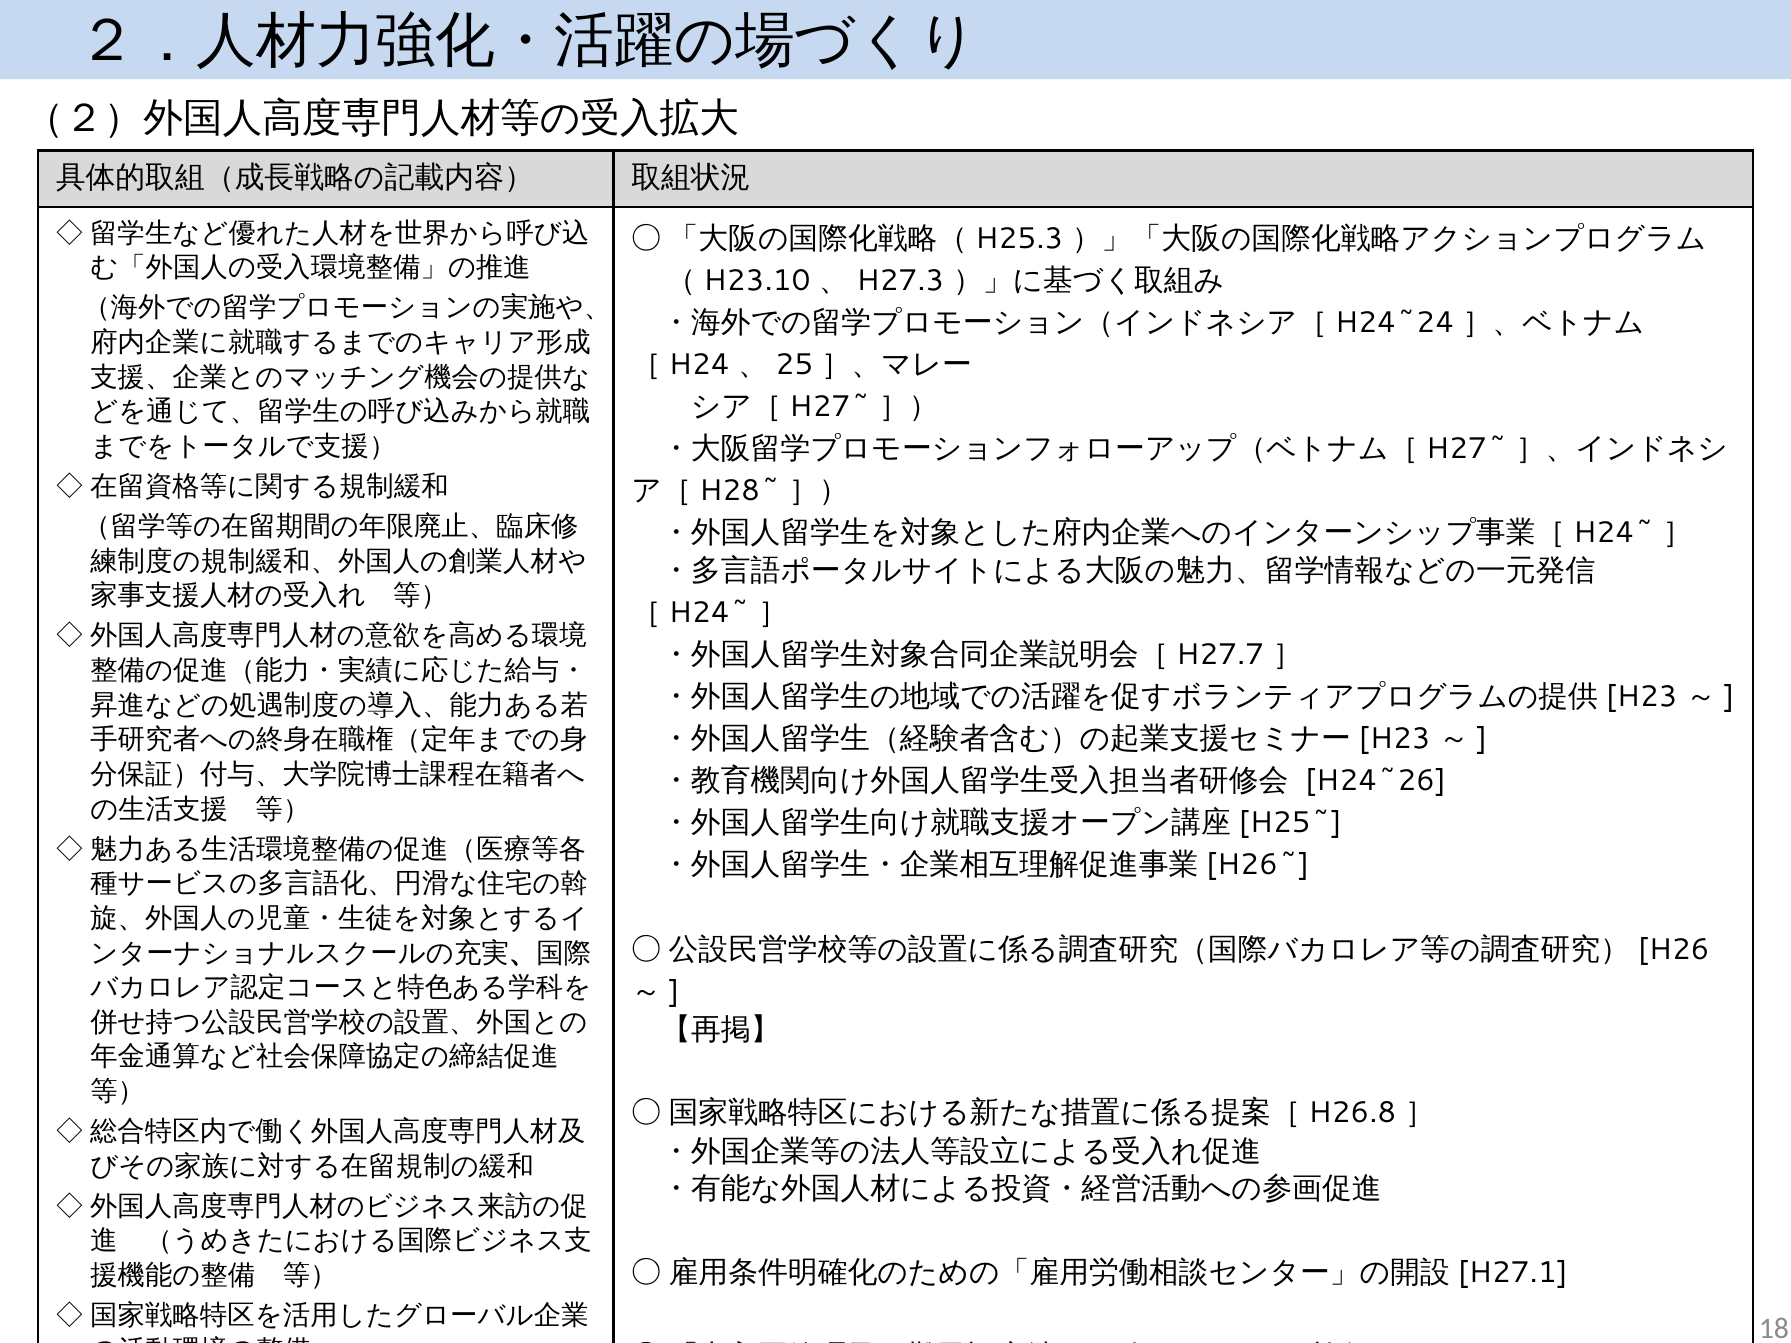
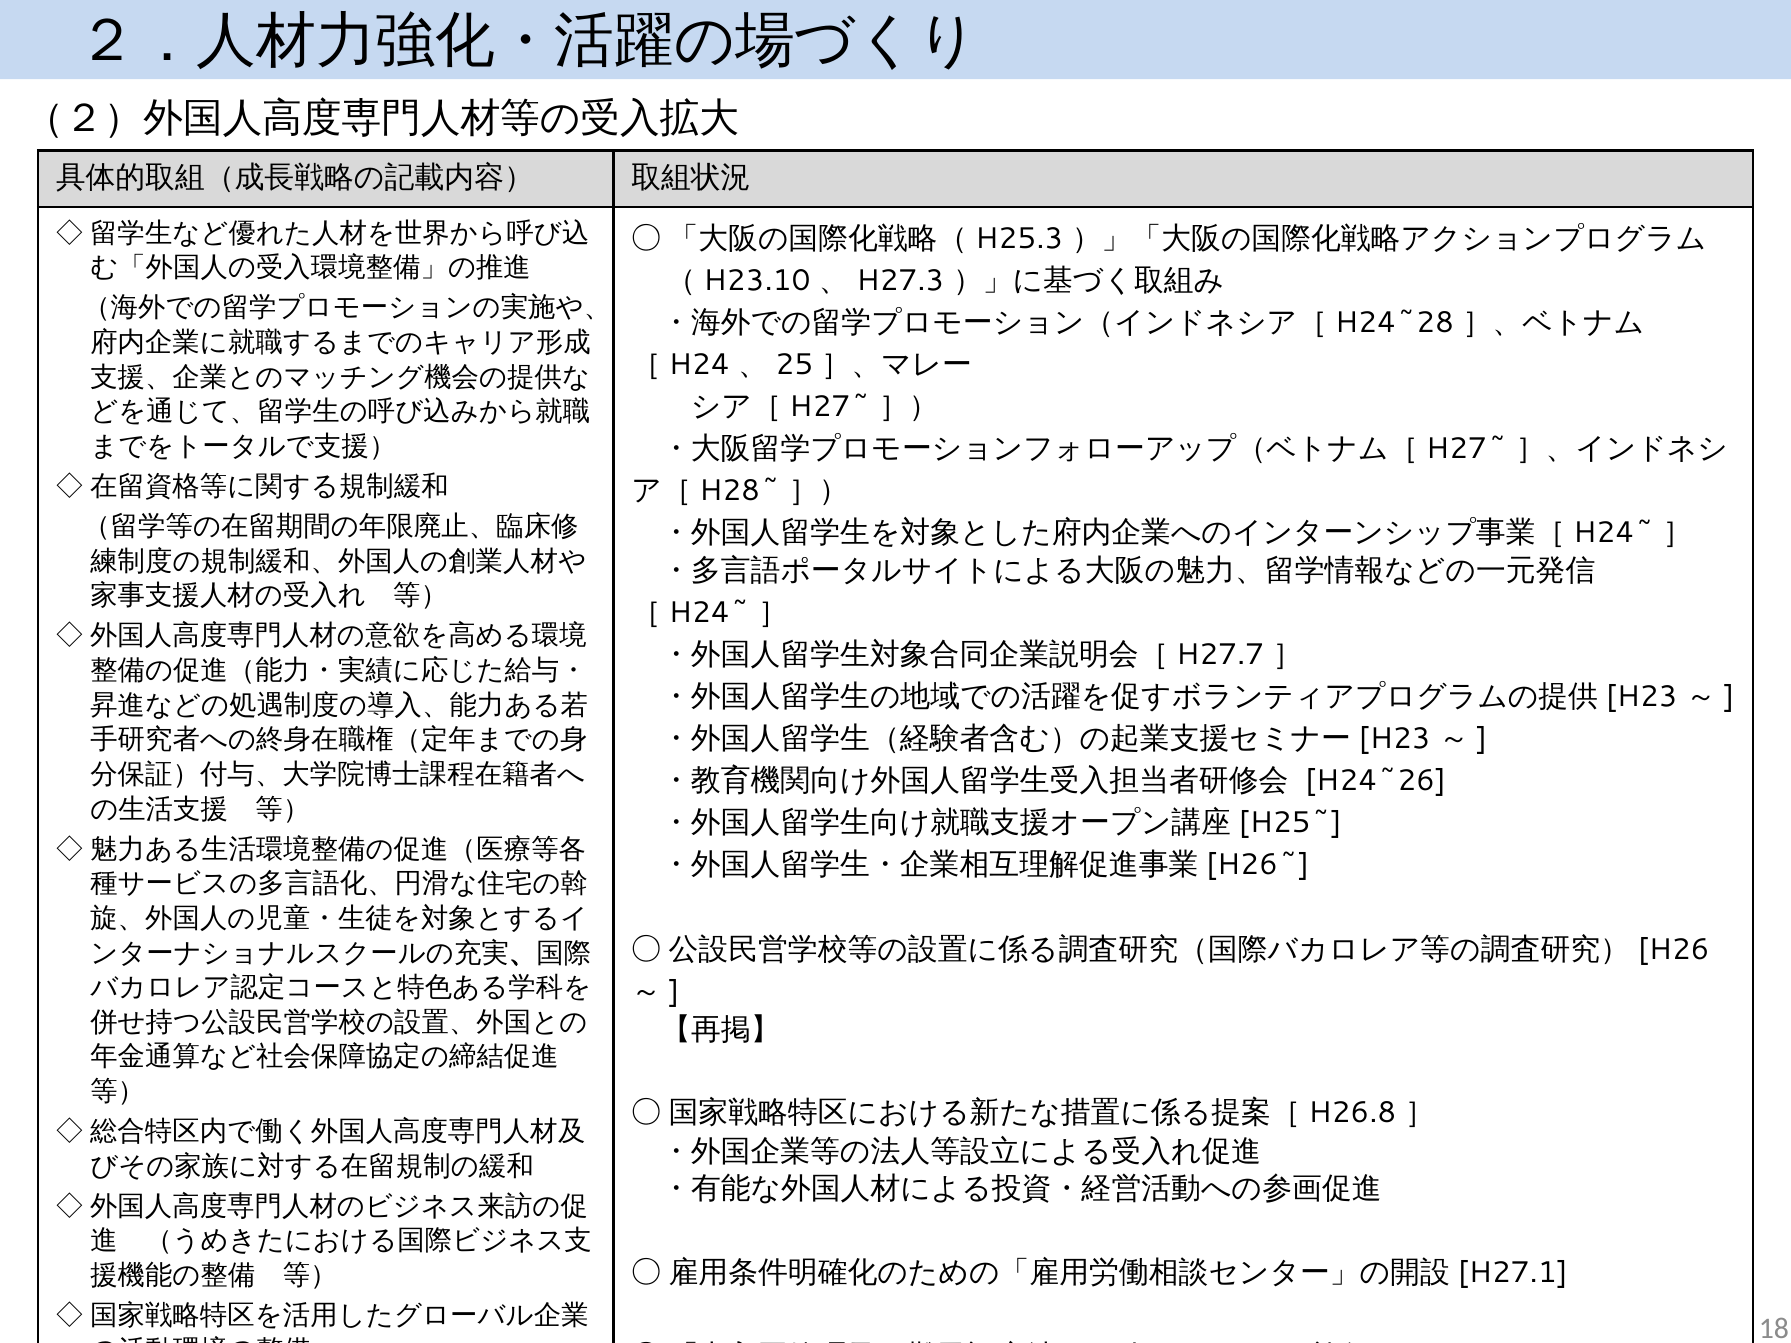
H24~24: H24~24 -> H24~28 (1394, 323)
